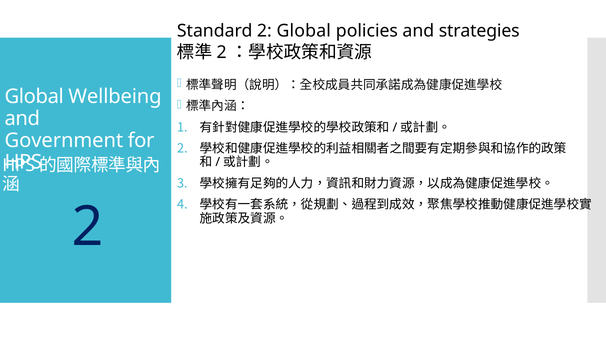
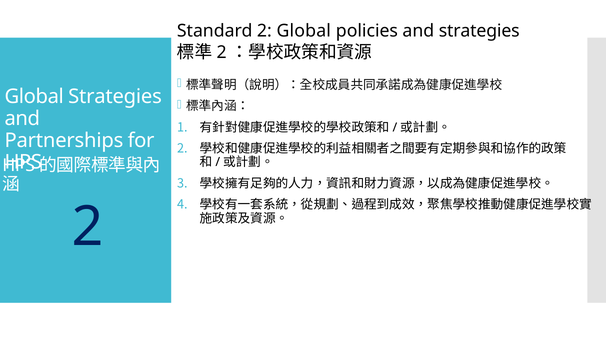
Global Wellbeing: Wellbeing -> Strategies (115, 97)
Government: Government -> Partnerships (64, 140)
